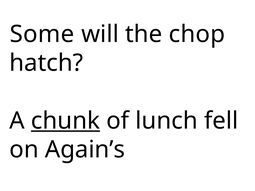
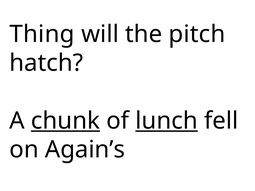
Some: Some -> Thing (42, 34)
chop: chop -> pitch (197, 34)
lunch underline: none -> present (167, 121)
